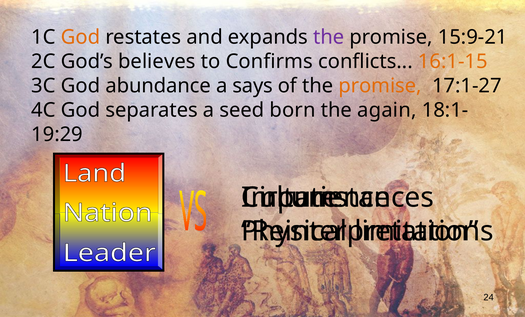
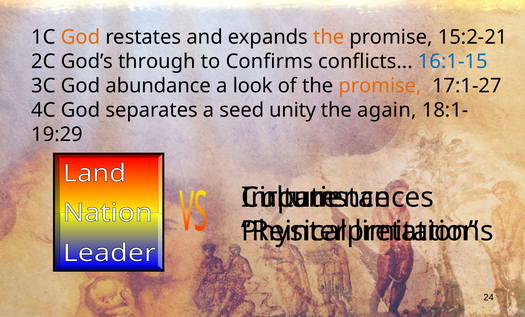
the colour: purple -> orange (329, 37)
15:9-21: 15:9-21 -> 15:2-21 (473, 37)
believes: believes -> through (157, 61)
16:1-15 colour: orange -> blue (453, 61)
says: says -> look (253, 86)
born: born -> unity (293, 110)
